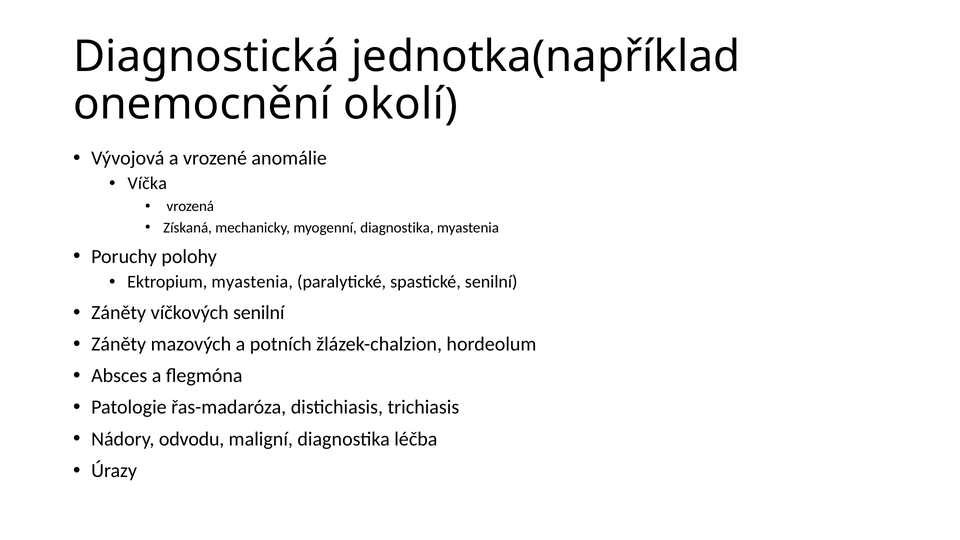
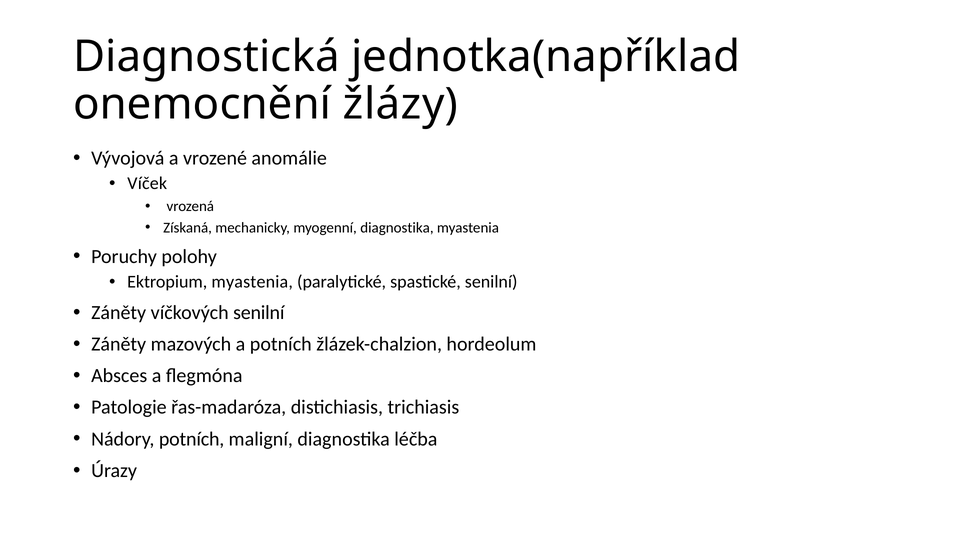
okolí: okolí -> žlázy (401, 104)
Víčka: Víčka -> Víček (147, 184)
Nádory odvodu: odvodu -> potních (192, 439)
